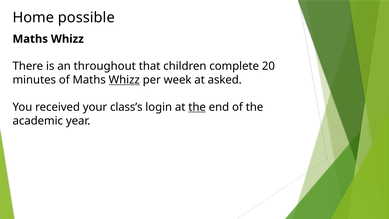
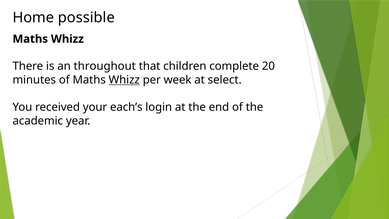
asked: asked -> select (225, 80)
class’s: class’s -> each’s (126, 107)
the underline: present -> none (197, 107)
